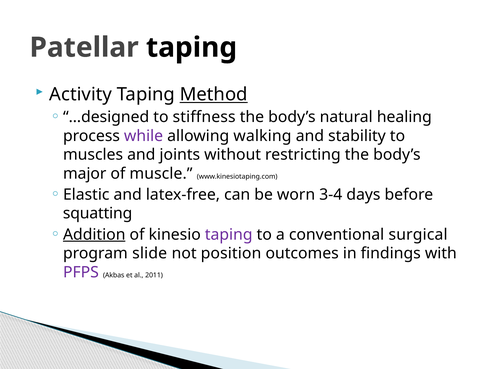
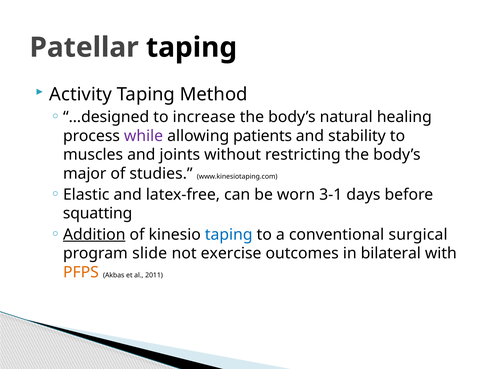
Method underline: present -> none (214, 95)
stiffness: stiffness -> increase (204, 117)
walking: walking -> patients (263, 136)
muscle: muscle -> studies (161, 174)
3-4: 3-4 -> 3-1 (331, 195)
taping colour: purple -> blue (229, 235)
position: position -> exercise (231, 254)
findings: findings -> bilateral (391, 254)
PFPS colour: purple -> orange (81, 273)
